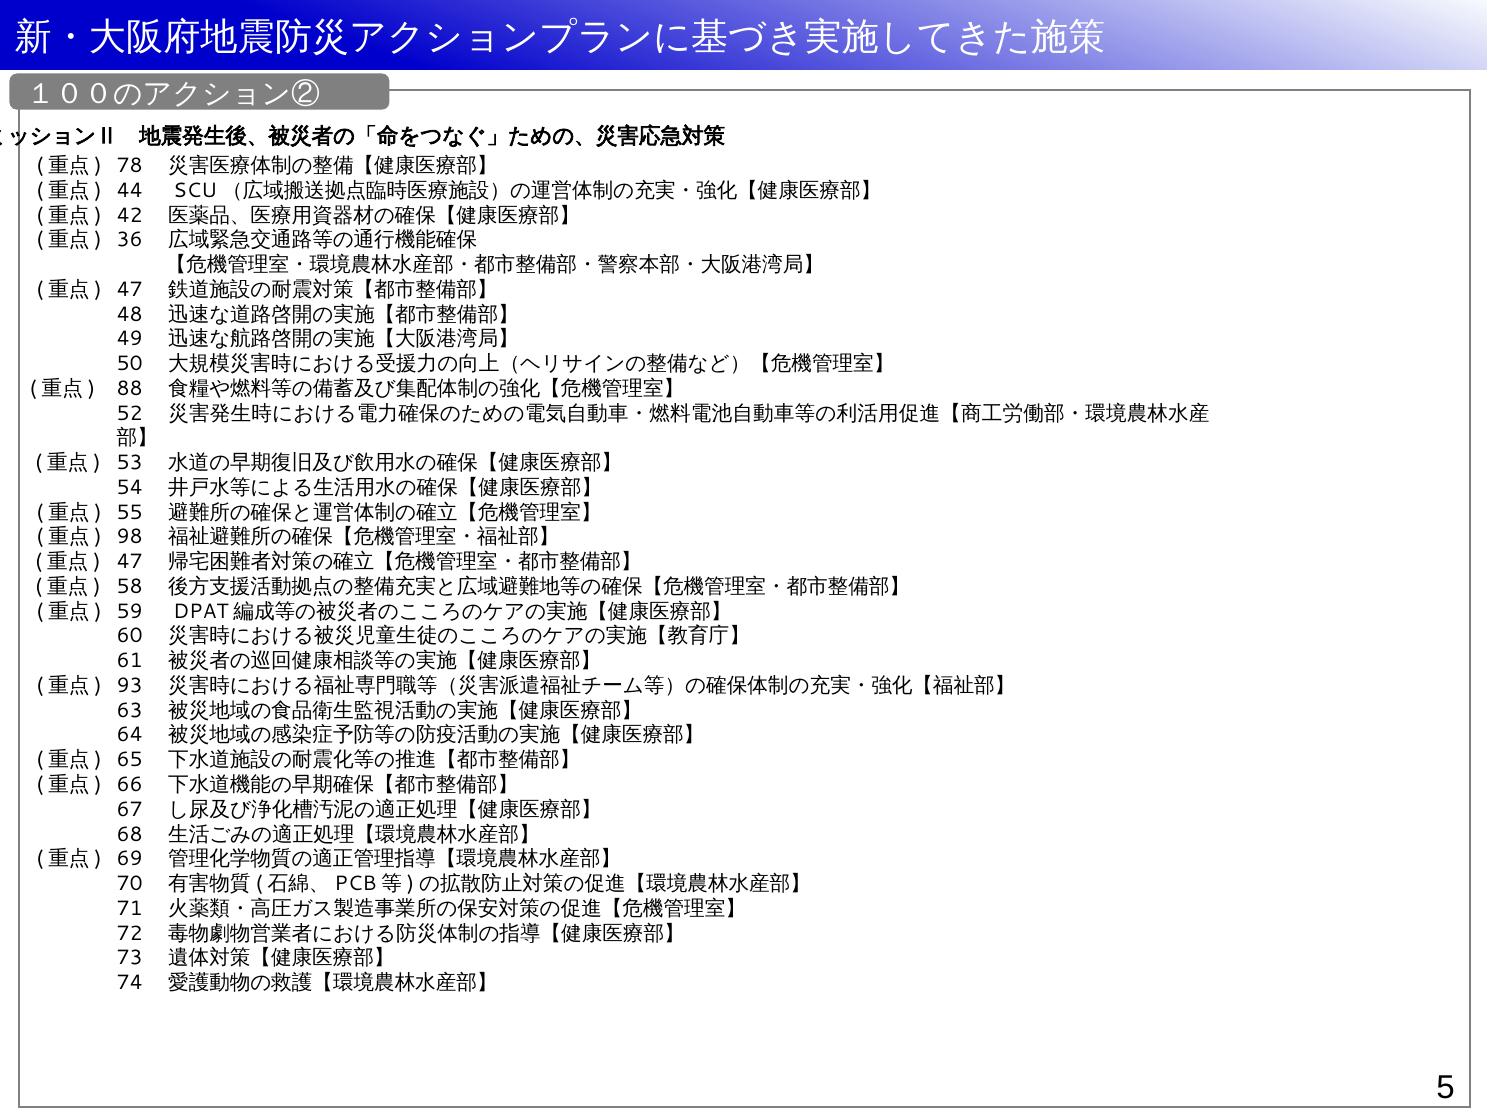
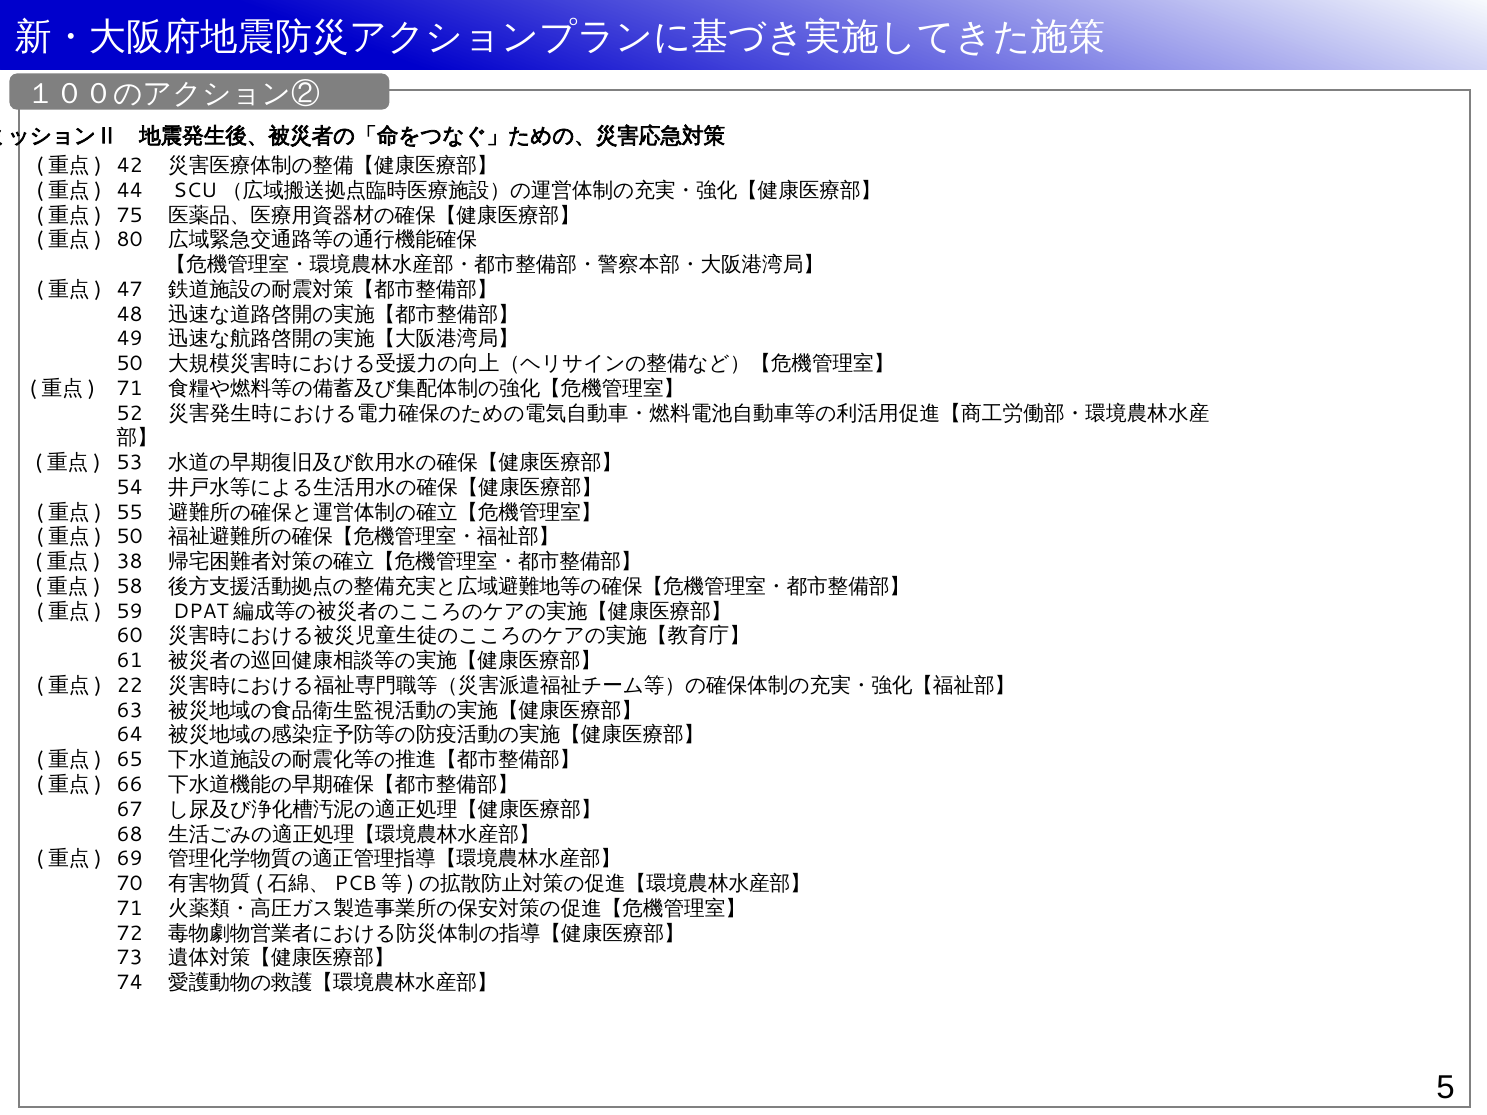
78: 78 -> 42 (130, 166)
42: 42 -> 75 (130, 215)
36: 36 -> 80 (130, 240)
88: 88 -> 71 (130, 389)
98: 98 -> 50 (130, 537)
47: 47 -> 38 (130, 562)
93: 93 -> 22 (130, 686)
